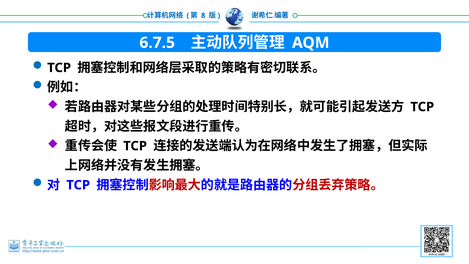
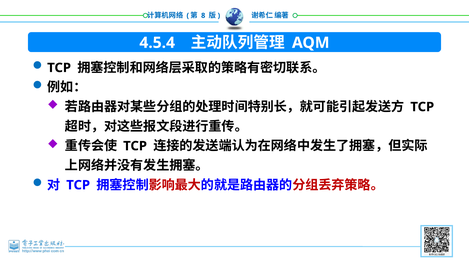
6.7.5: 6.7.5 -> 4.5.4 (157, 43)
